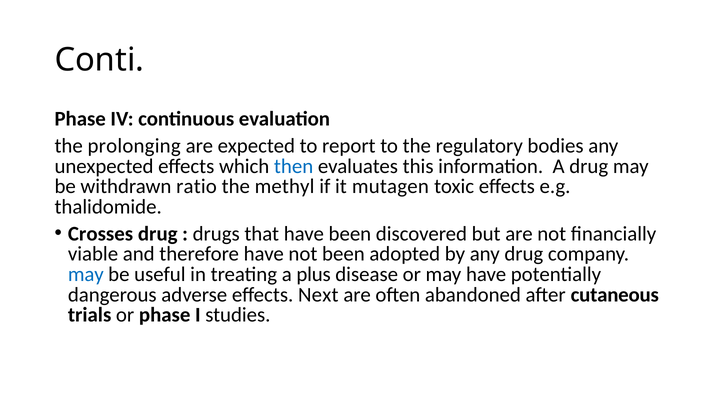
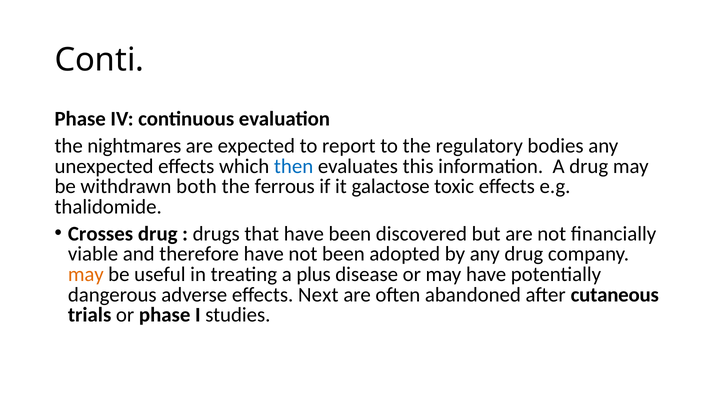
prolonging: prolonging -> nightmares (134, 146)
ratio: ratio -> both (196, 187)
methyl: methyl -> ferrous (285, 187)
mutagen: mutagen -> galactose (391, 187)
may colour: blue -> orange (86, 274)
